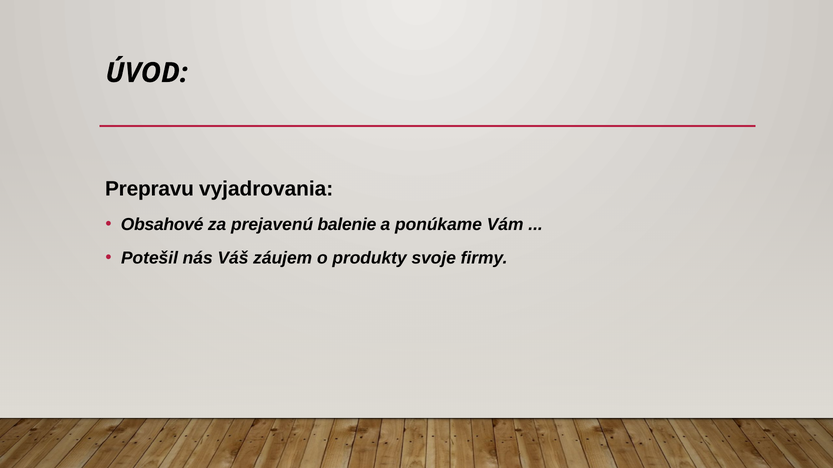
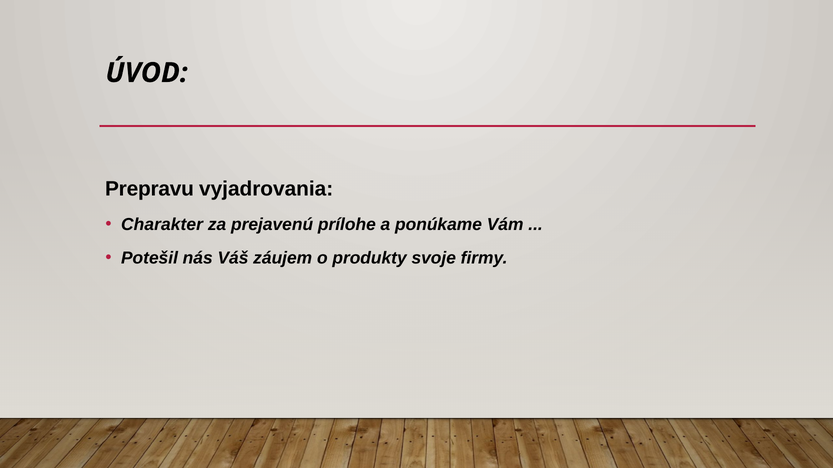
Obsahové: Obsahové -> Charakter (162, 225)
balenie: balenie -> prílohe (347, 225)
